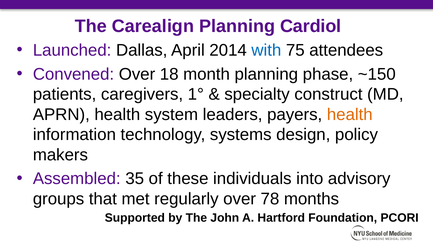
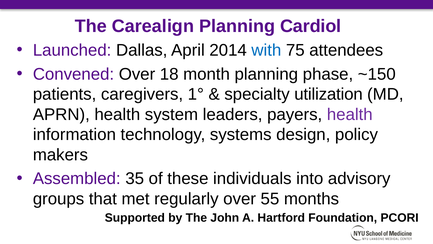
construct: construct -> utilization (329, 94)
health colour: orange -> purple (350, 114)
78: 78 -> 55 (270, 199)
